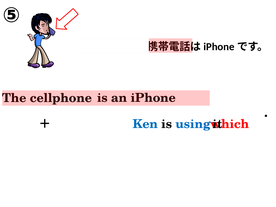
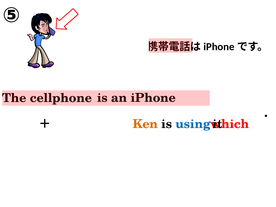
Ken colour: blue -> orange (145, 124)
